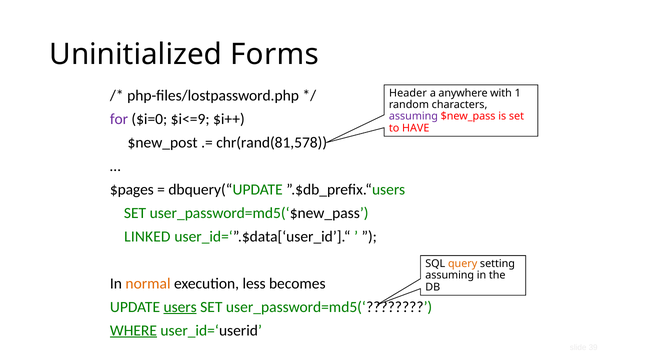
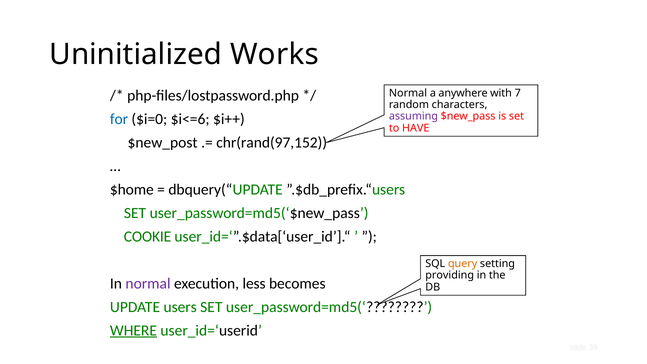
Forms: Forms -> Works (275, 54)
Header: Header -> Normal (408, 93)
1: 1 -> 7 (518, 93)
for colour: purple -> blue (119, 119)
$i<=9: $i<=9 -> $i<=6 (190, 119)
chr(rand(81,578: chr(rand(81,578 -> chr(rand(97,152 (272, 143)
$pages: $pages -> $home (132, 190)
LINKED: LINKED -> COOKIE (148, 236)
assuming: assuming -> providing (450, 275)
normal colour: orange -> purple (148, 283)
users underline: present -> none (180, 307)
